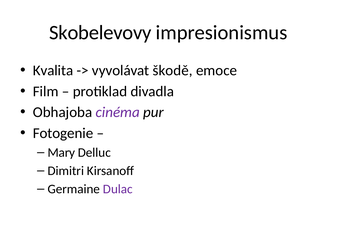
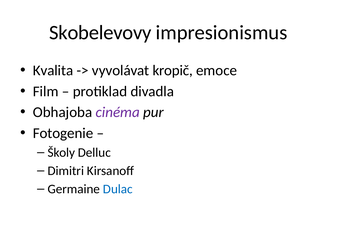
škodě: škodě -> kropič (173, 71)
Mary: Mary -> Školy (61, 153)
Dulac colour: purple -> blue (118, 190)
